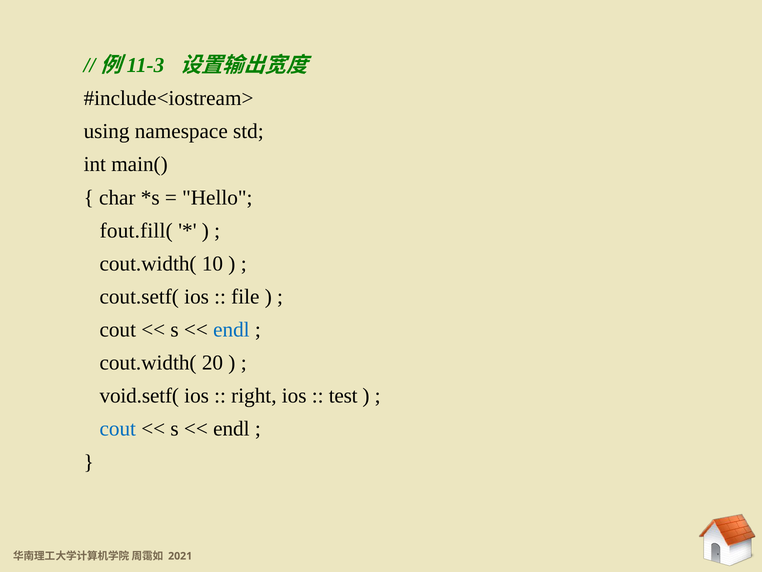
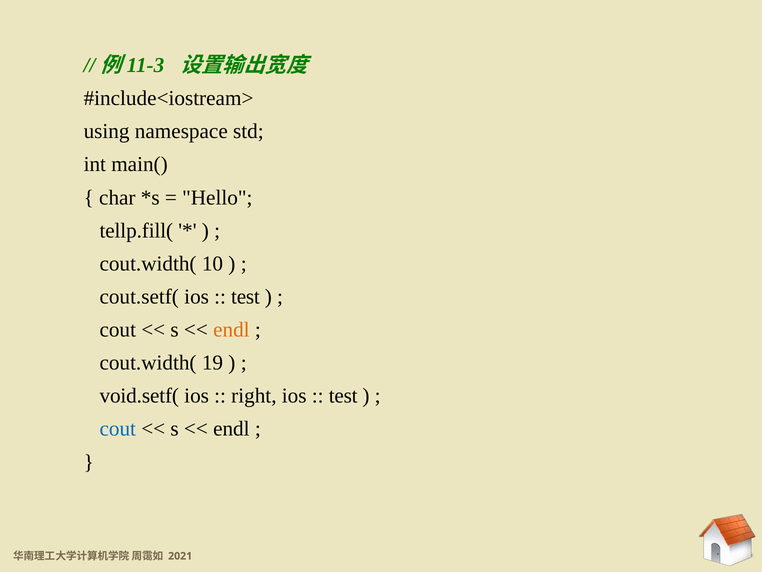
fout.fill(: fout.fill( -> tellp.fill( (136, 230)
file: file -> test (245, 296)
endl colour: blue -> orange (231, 329)
20: 20 -> 19 (212, 363)
